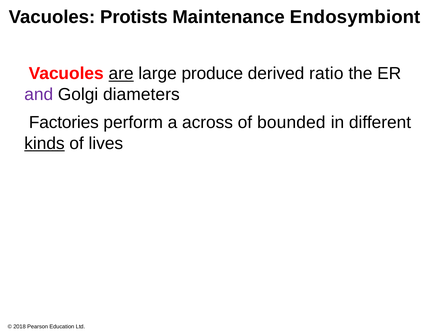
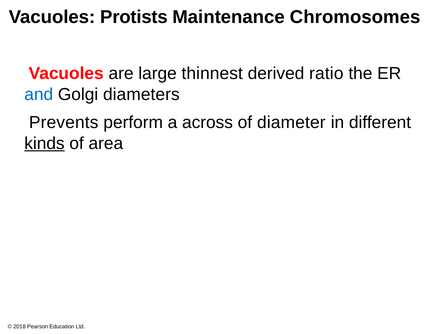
Endosymbiont: Endosymbiont -> Chromosomes (355, 17)
are underline: present -> none (121, 74)
produce: produce -> thinnest (212, 74)
and colour: purple -> blue (39, 94)
Factories: Factories -> Prevents (64, 123)
bounded: bounded -> diameter (291, 123)
lives: lives -> area (106, 143)
